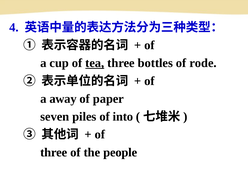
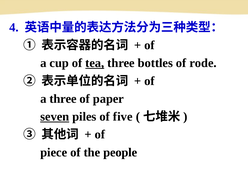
a away: away -> three (63, 99)
seven underline: none -> present (55, 117)
into: into -> five (123, 117)
three: three -> piece (54, 152)
